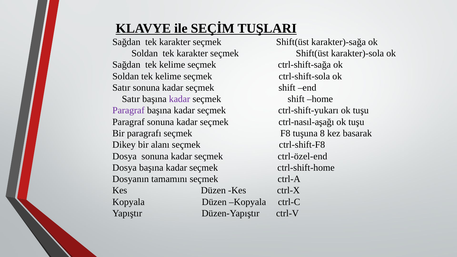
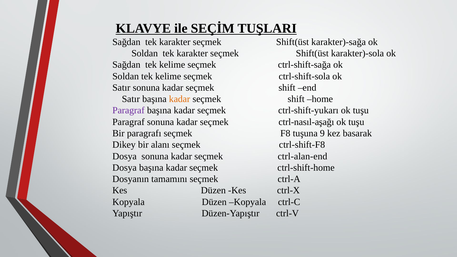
kadar colour: purple -> orange (180, 99)
8: 8 -> 9 (322, 133)
ctrl-özel-end: ctrl-özel-end -> ctrl-alan-end (302, 156)
